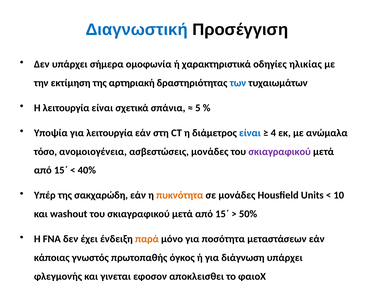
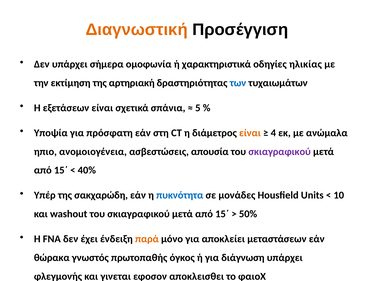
Διαγνωστική colour: blue -> orange (137, 30)
Η λειτουργία: λειτουργία -> εξετάσεων (66, 108)
για λειτουργία: λειτουργία -> πρόσφατη (110, 133)
είναι colour: blue -> orange (250, 133)
τόσο: τόσο -> ηπιο (45, 151)
ασβεστώσεις μονάδες: μονάδες -> απουσία (210, 151)
πυκνότητα colour: orange -> blue (180, 195)
ποσότητα: ποσότητα -> αποκλείει (223, 239)
κάποιας: κάποιας -> θώρακα (52, 257)
